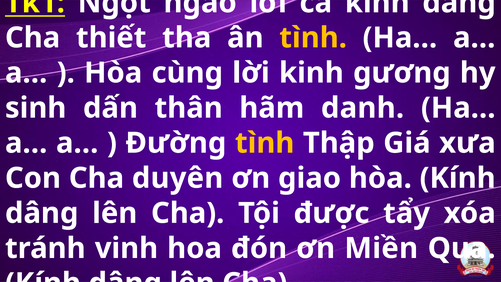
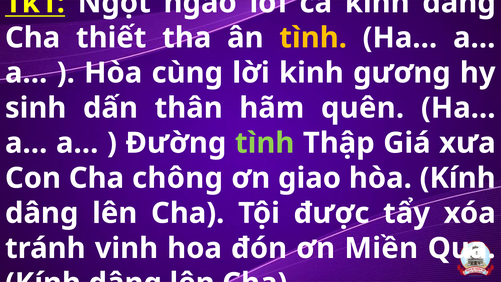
danh: danh -> quên (363, 108)
tình colour: yellow -> light green (265, 143)
duyên: duyên -> chông (178, 178)
